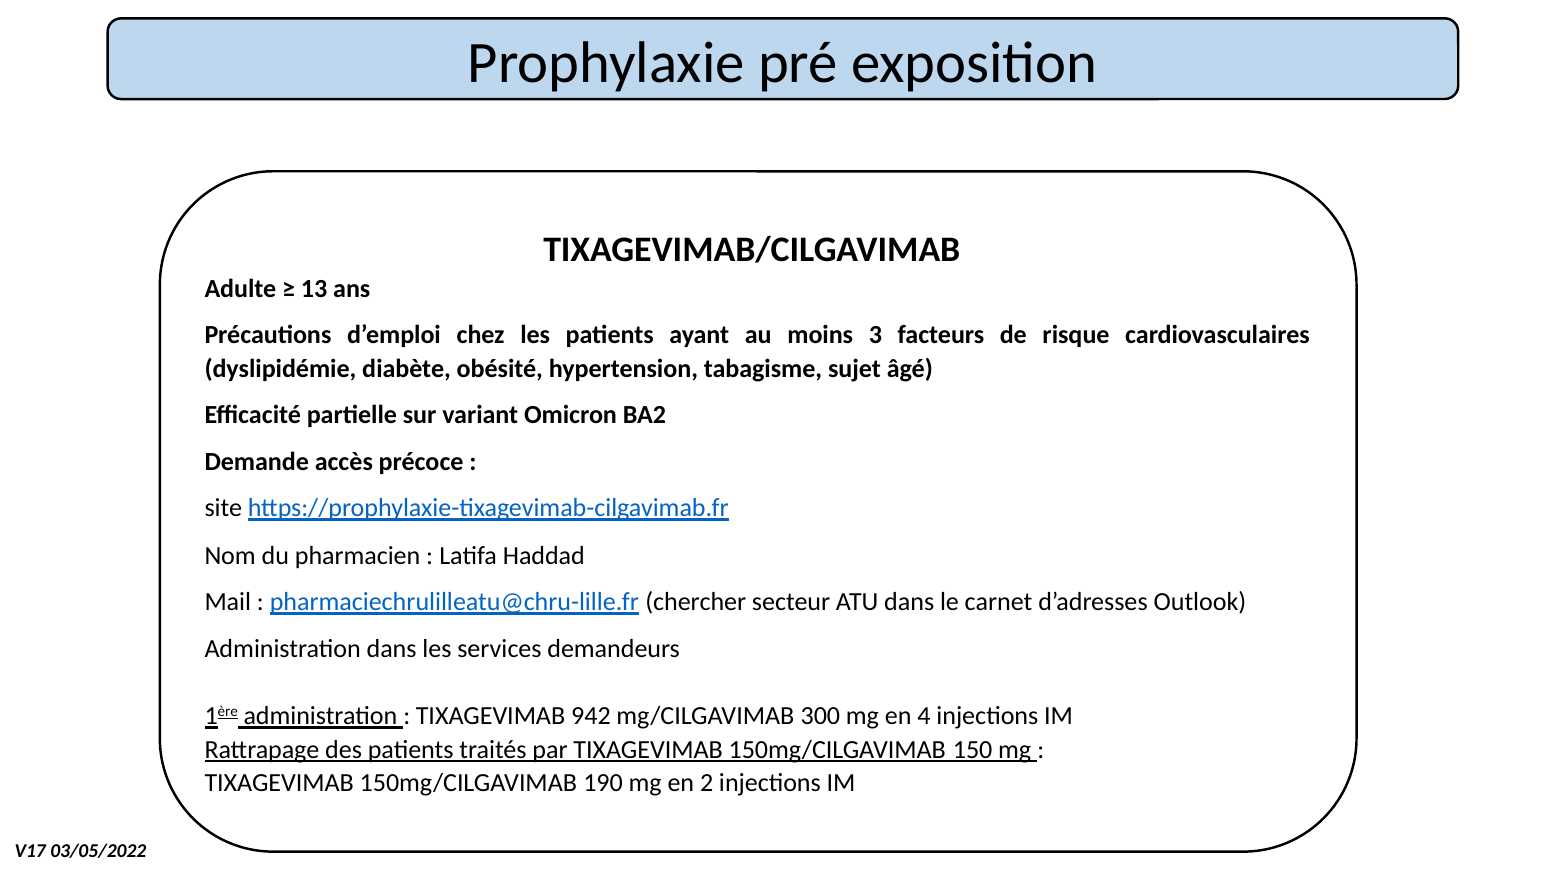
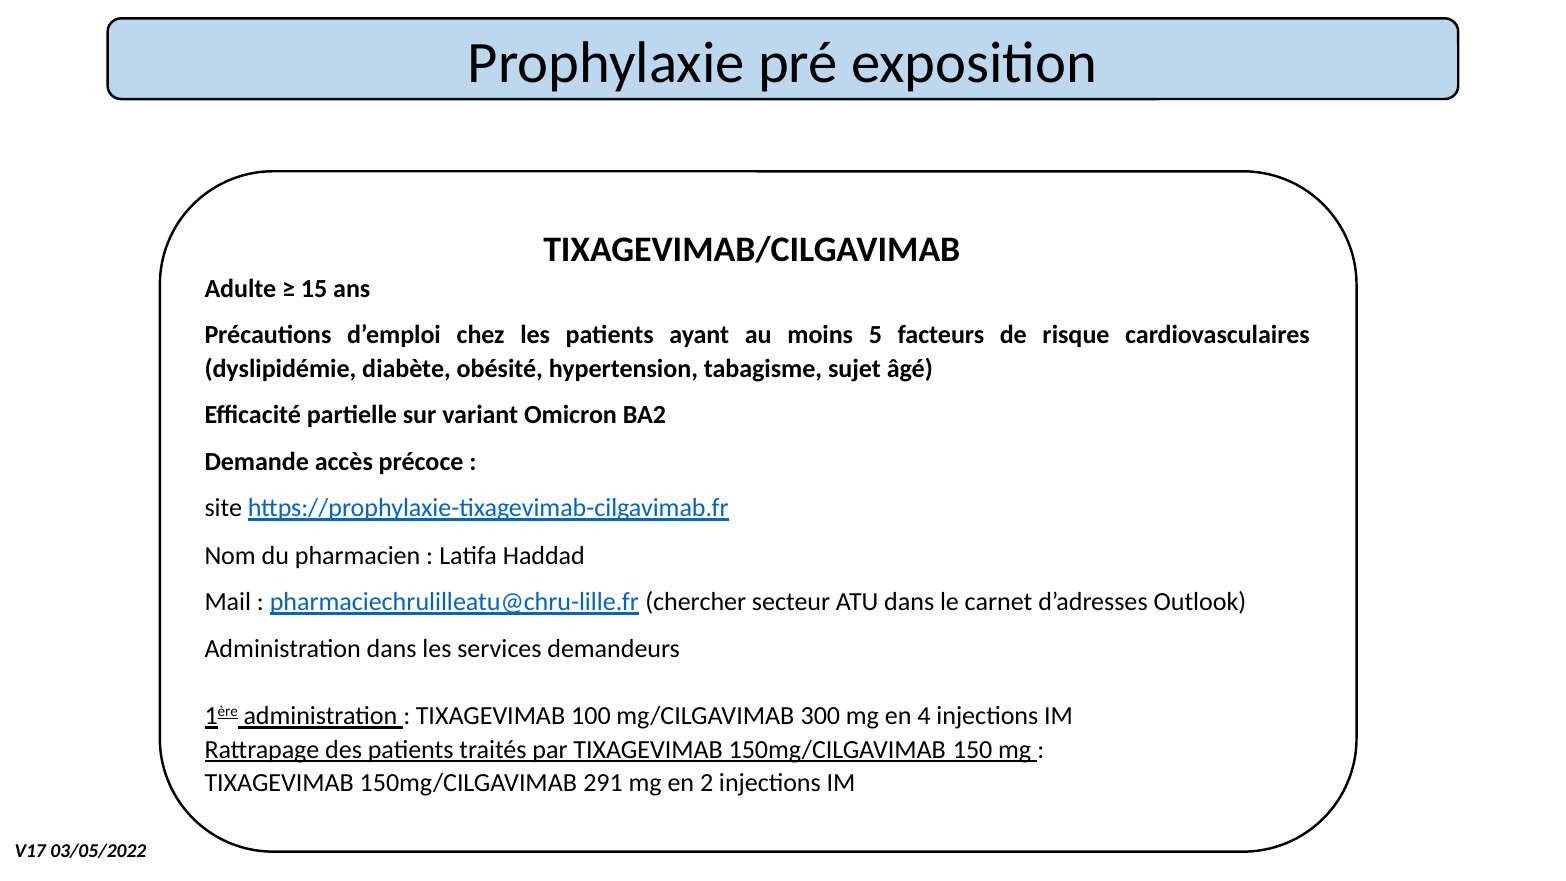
13: 13 -> 15 (314, 289)
3: 3 -> 5 (876, 335)
942: 942 -> 100 (591, 716)
190: 190 -> 291 (603, 783)
